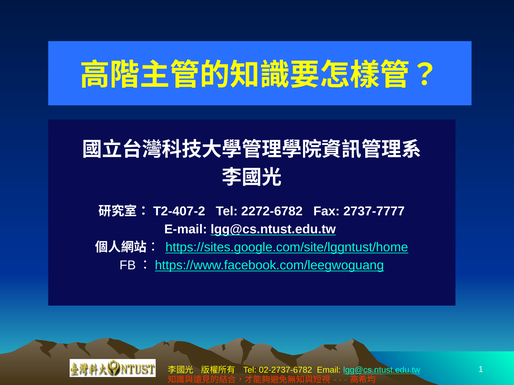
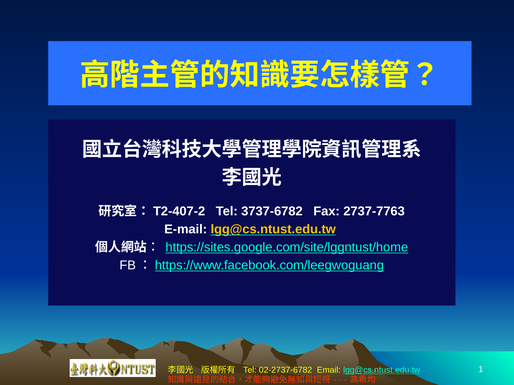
2272-6782: 2272-6782 -> 3737-6782 (272, 212)
2737-7777: 2737-7777 -> 2737-7763 (374, 212)
lgg@cs.ntust.edu.tw colour: white -> yellow (273, 230)
